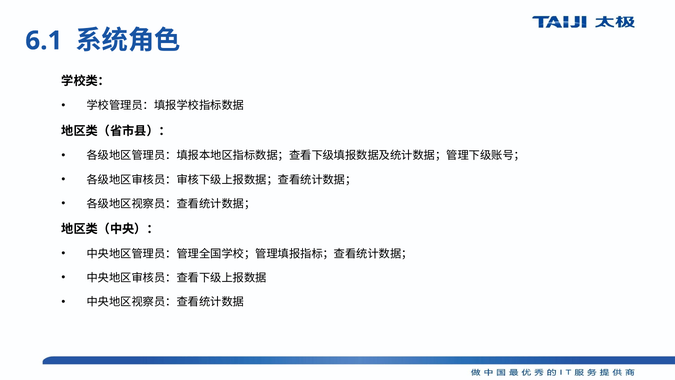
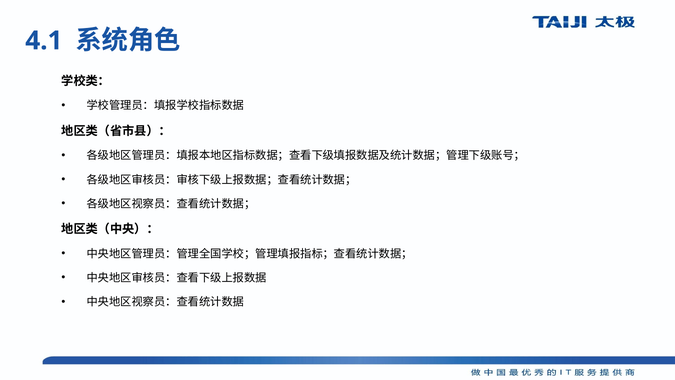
6.1: 6.1 -> 4.1 (44, 41)
